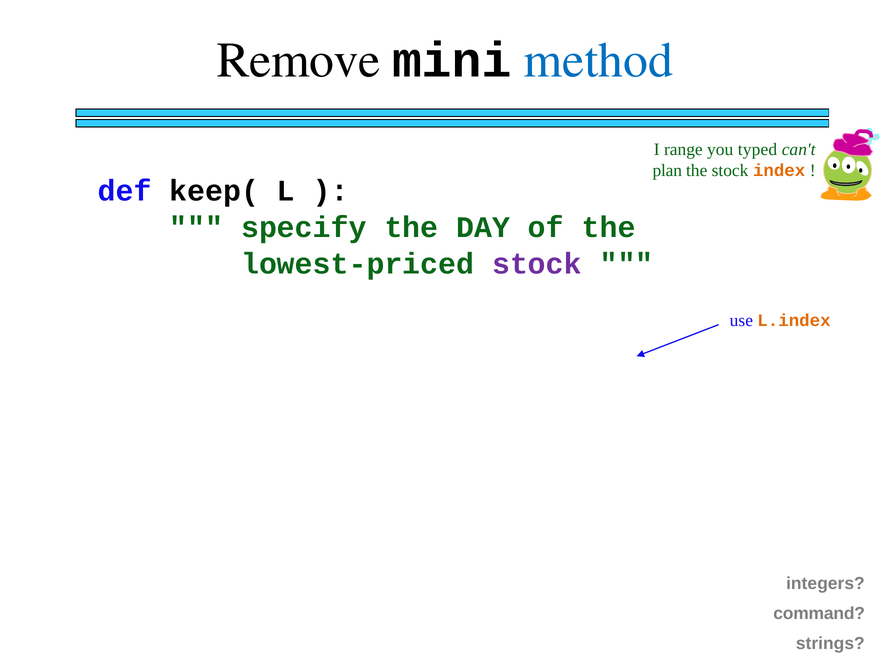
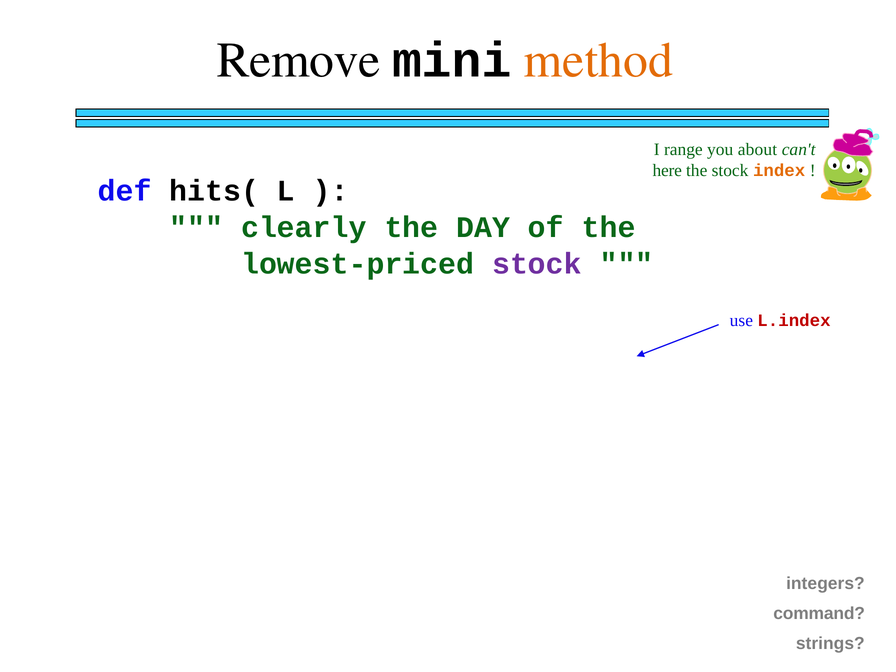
method colour: blue -> orange (598, 60)
typed: typed -> about (757, 150)
plan: plan -> here (667, 171)
keep(: keep( -> hits( (214, 191)
specify: specify -> clearly (304, 227)
L.index colour: orange -> red (794, 321)
